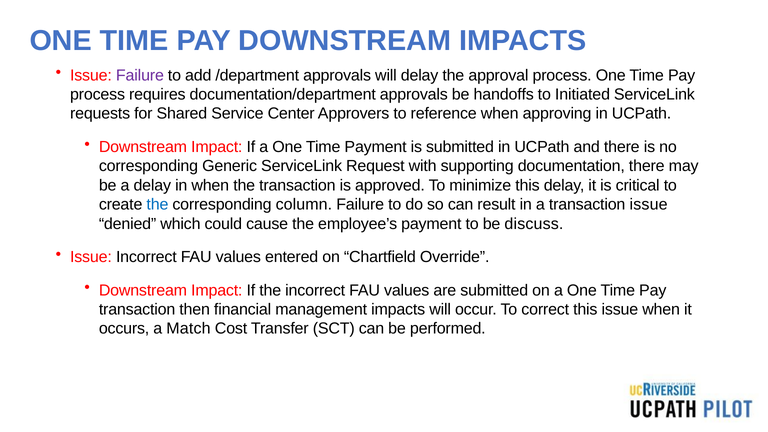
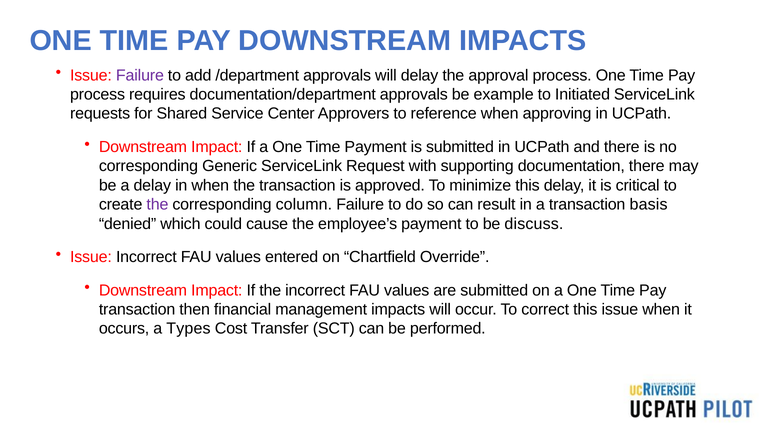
handoffs: handoffs -> example (504, 94)
the colour: blue -> purple (157, 205)
transaction issue: issue -> basis (649, 205)
Match: Match -> Types (188, 329)
